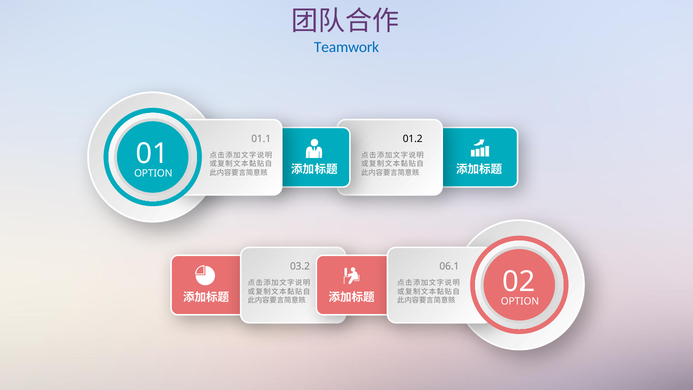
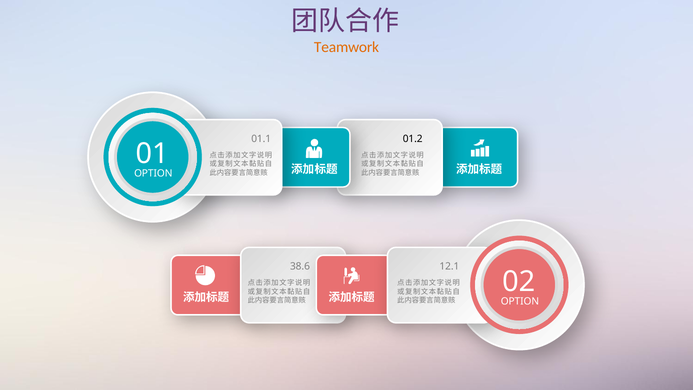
Teamwork colour: blue -> orange (347, 47)
03.2: 03.2 -> 38.6 (300, 267)
06.1: 06.1 -> 12.1 (449, 267)
